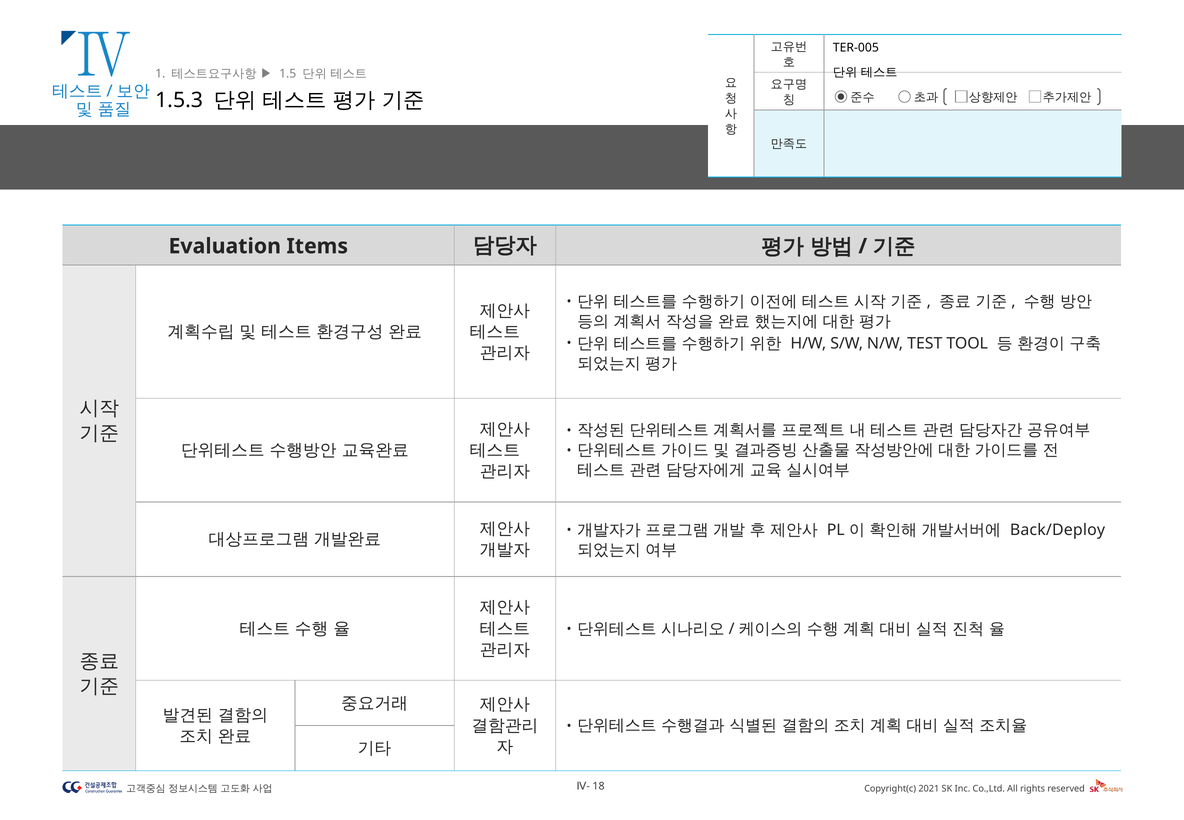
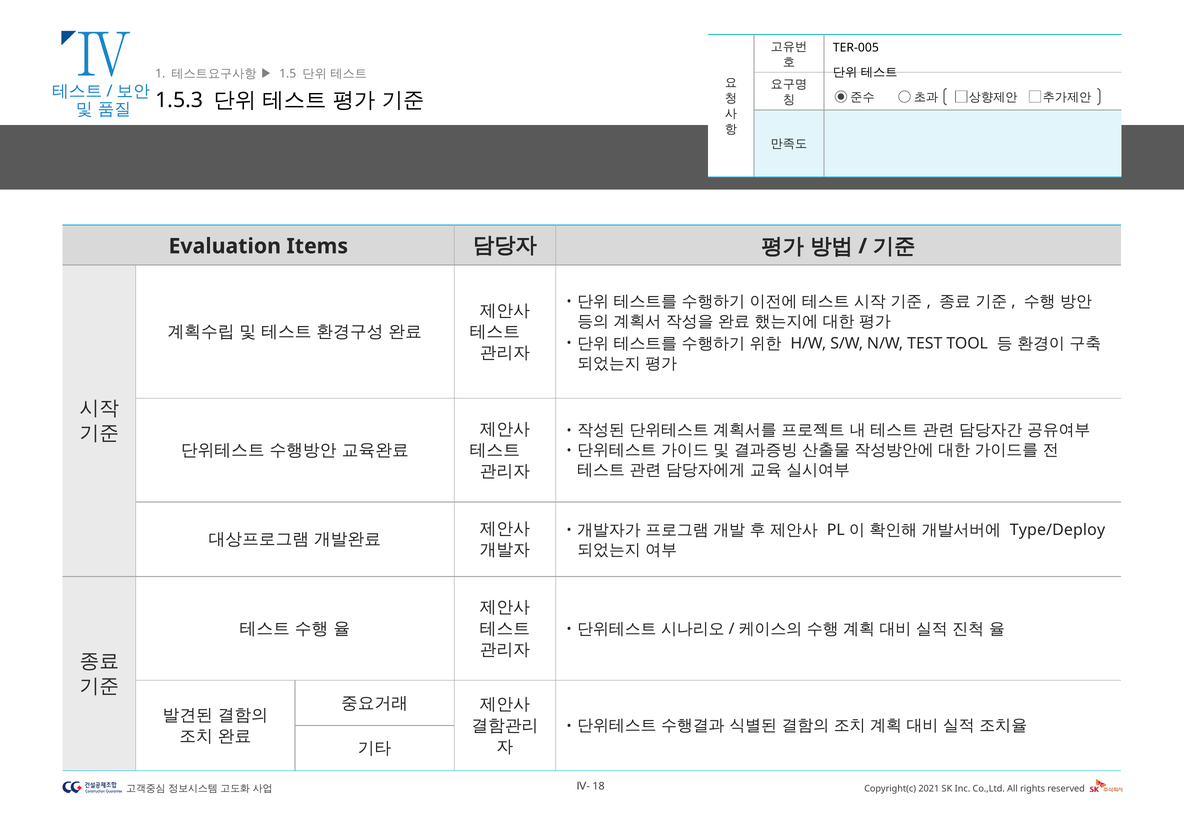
Back/Deploy: Back/Deploy -> Type/Deploy (1057, 530)
